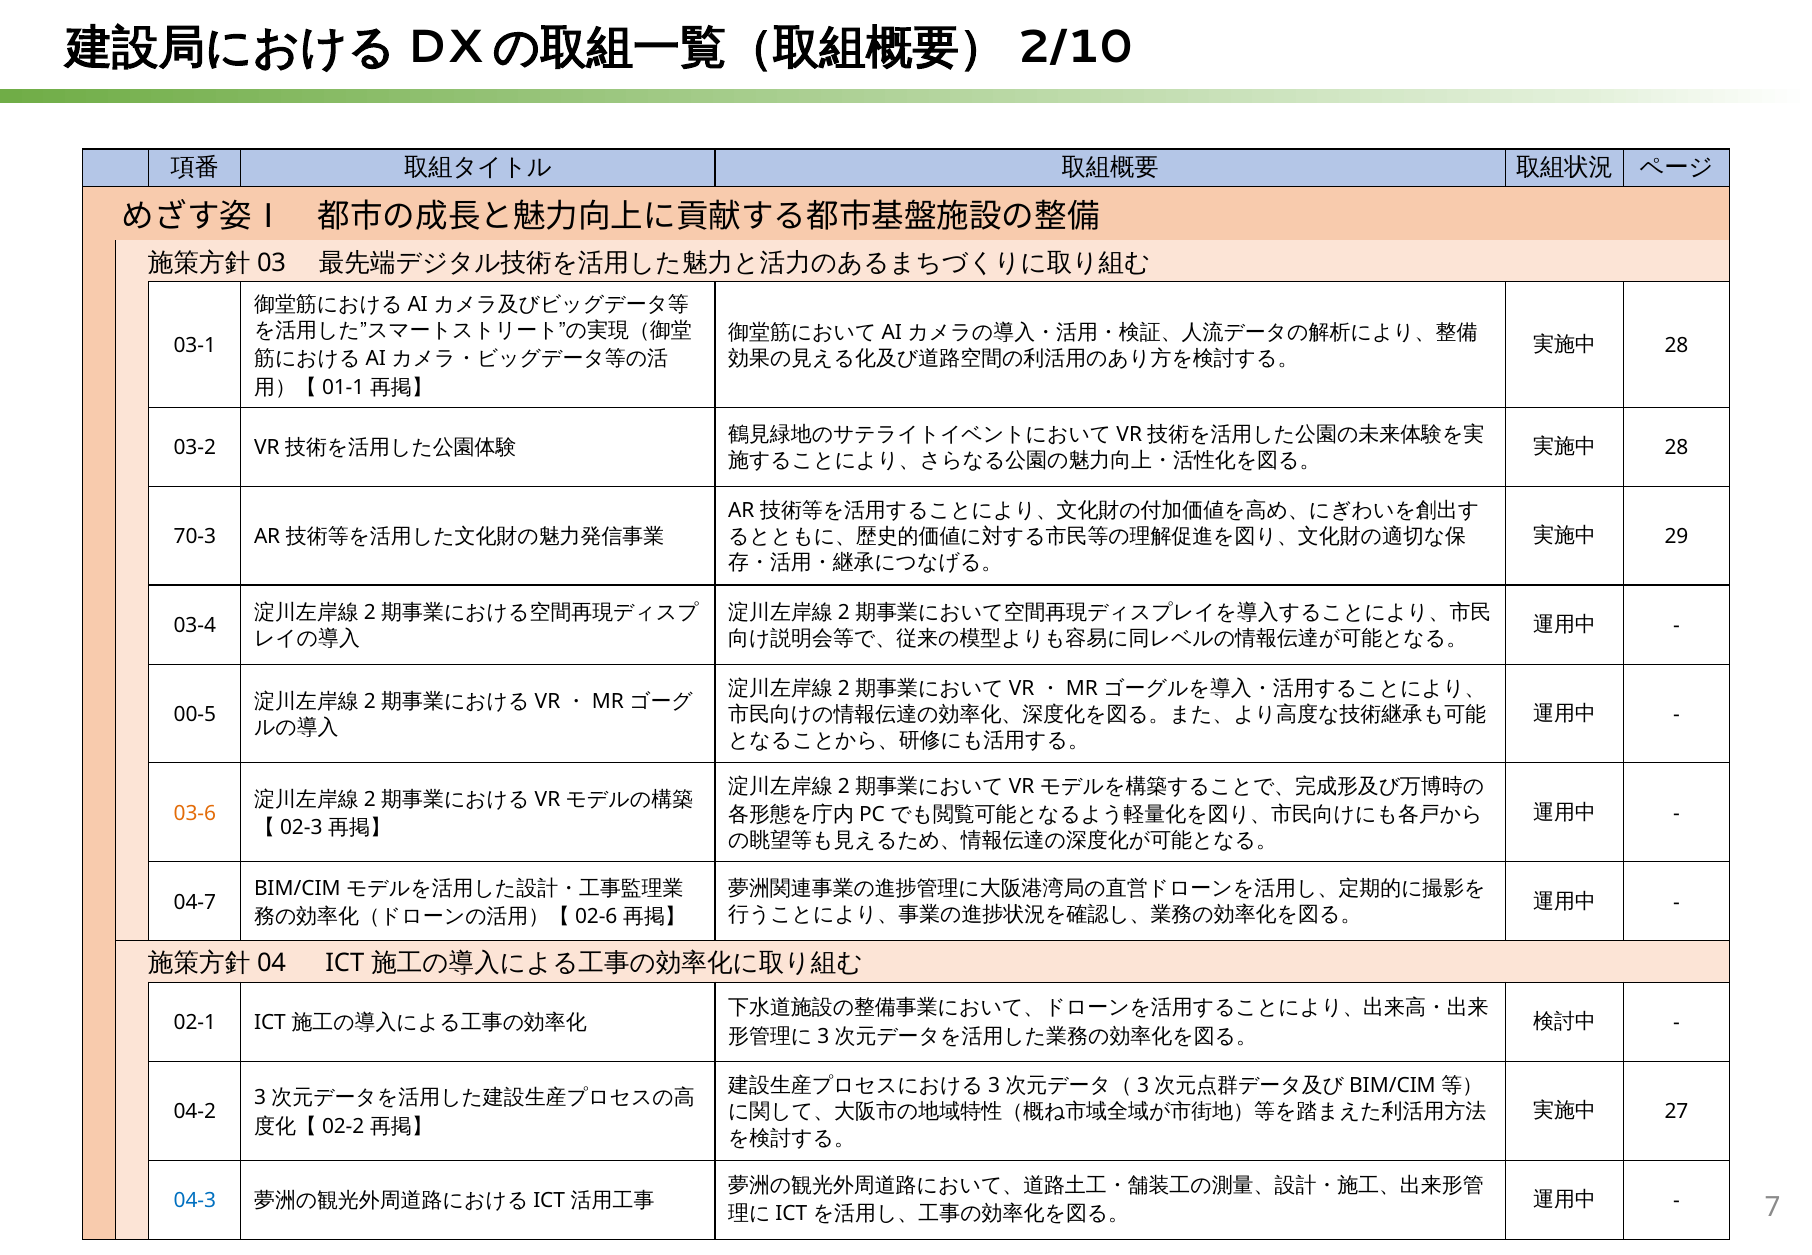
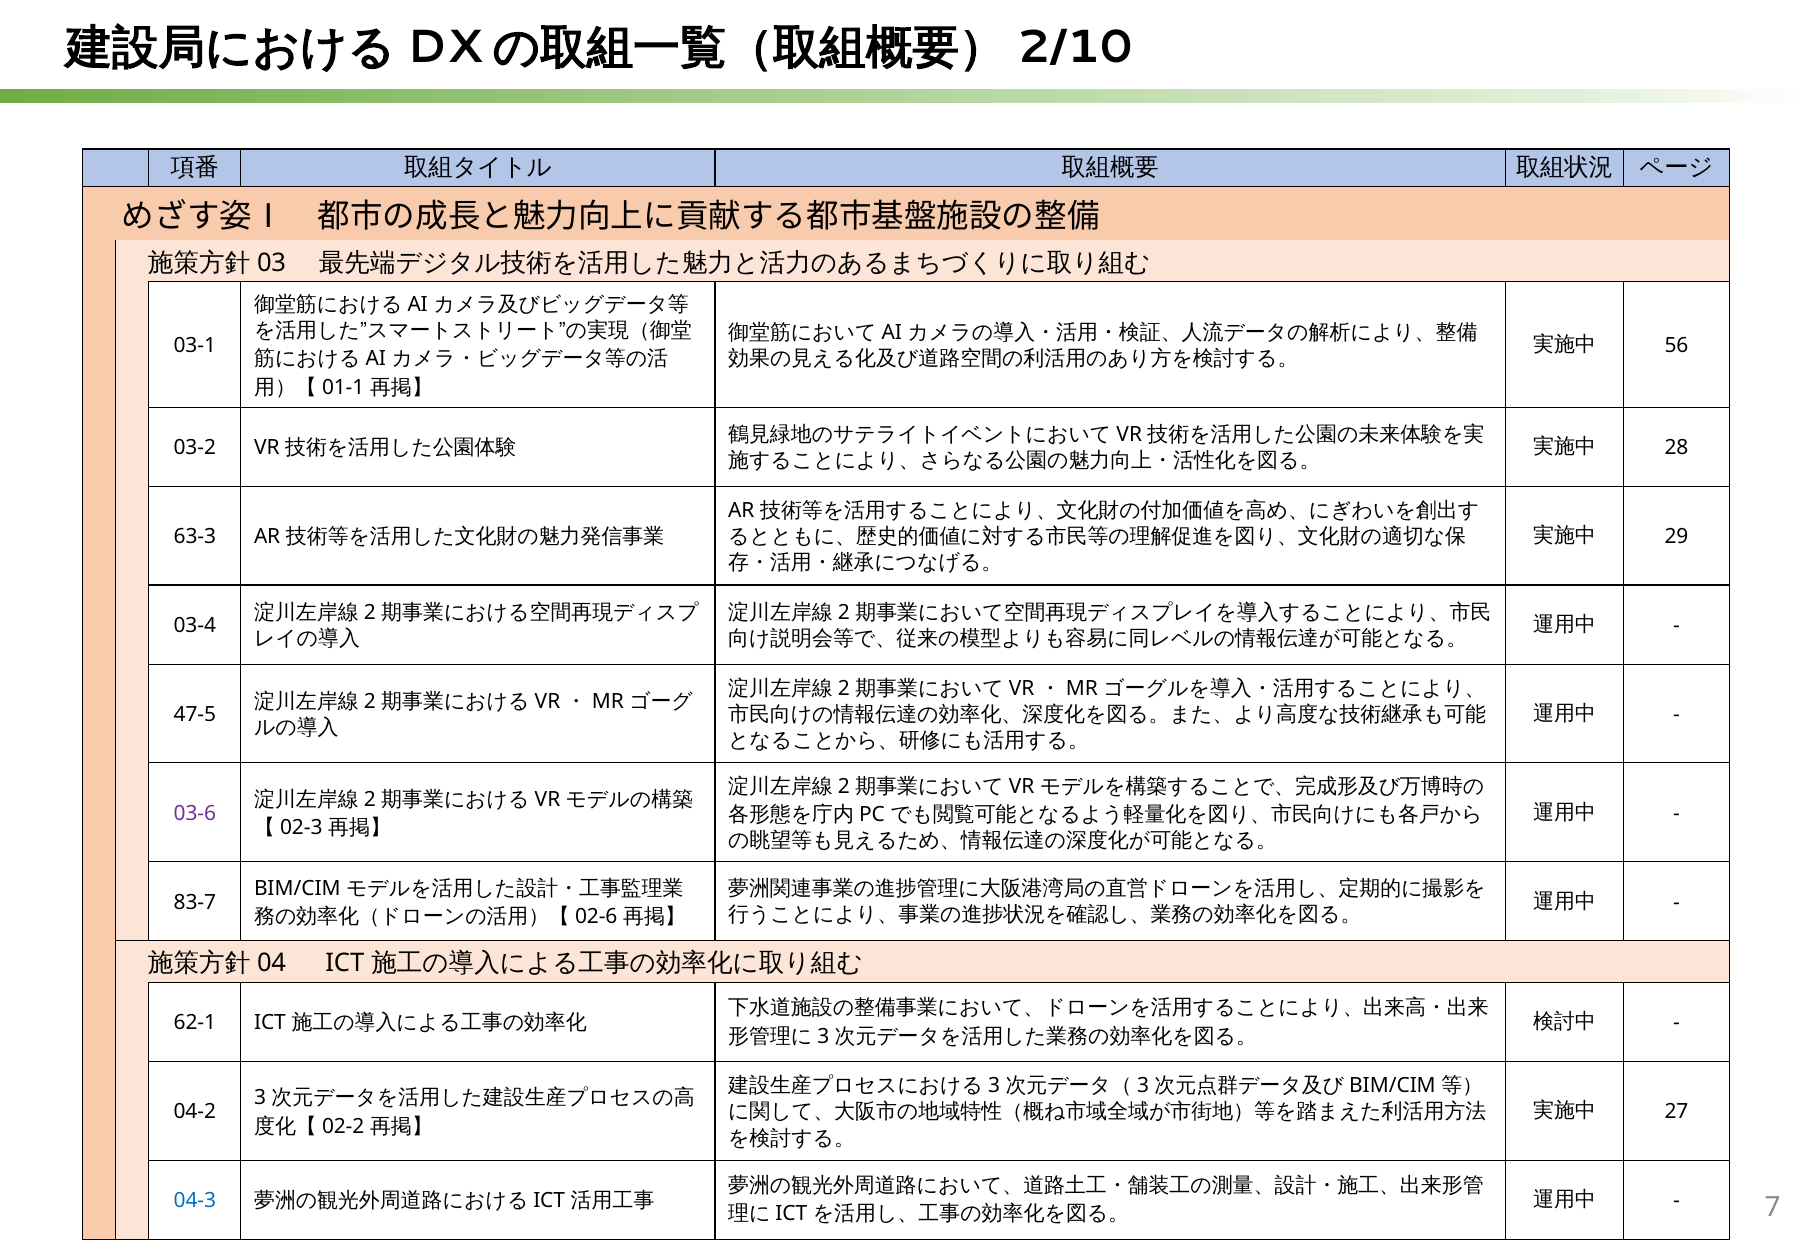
28: 28 -> 56 (1676, 346)
70-3: 70-3 -> 63-3 (195, 537)
00-5: 00-5 -> 47-5 (195, 714)
03-6 colour: orange -> purple (195, 813)
04-7: 04-7 -> 83-7 (195, 902)
02-1: 02-1 -> 62-1 (195, 1023)
